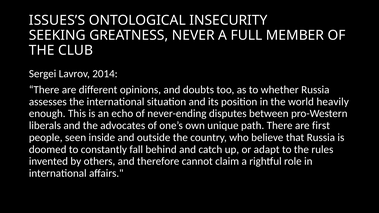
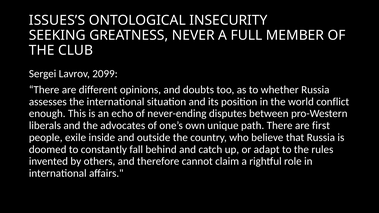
2014: 2014 -> 2099 (105, 74)
heavily: heavily -> conflict (333, 102)
seen: seen -> exile (76, 138)
